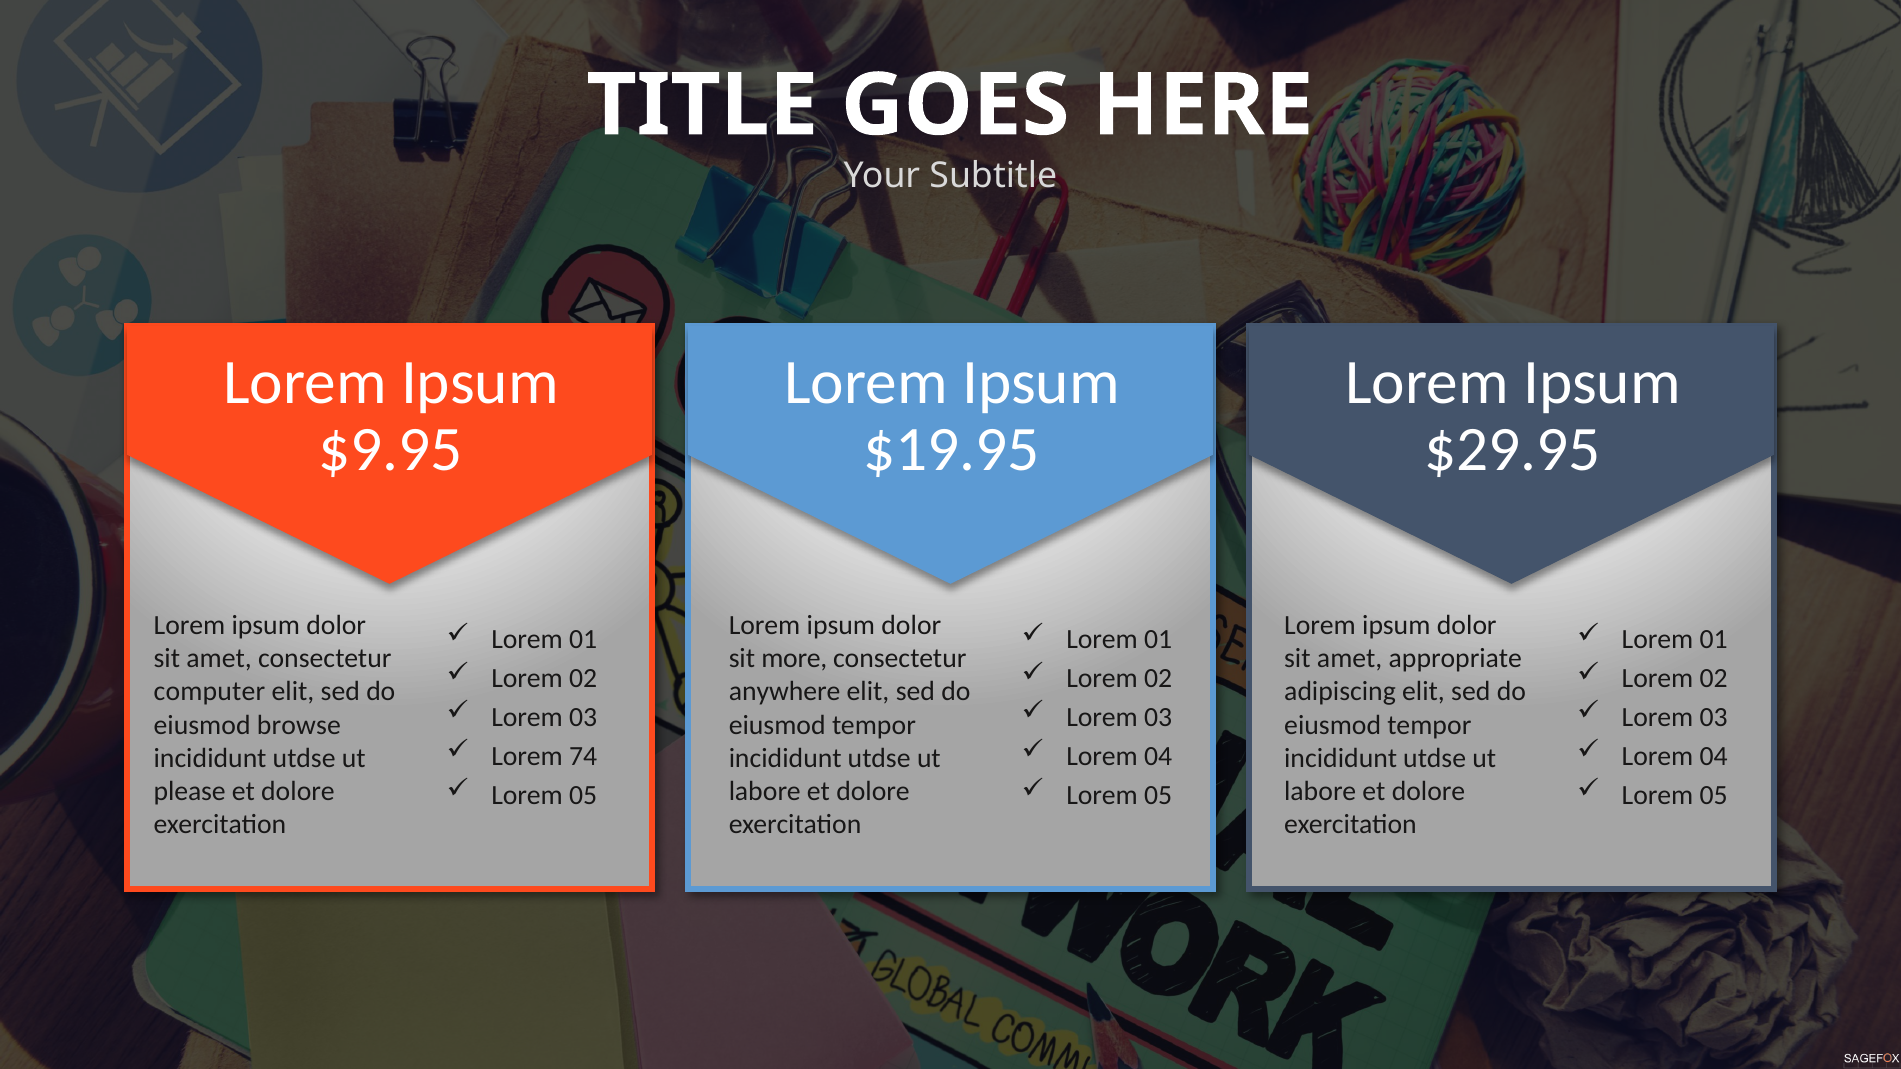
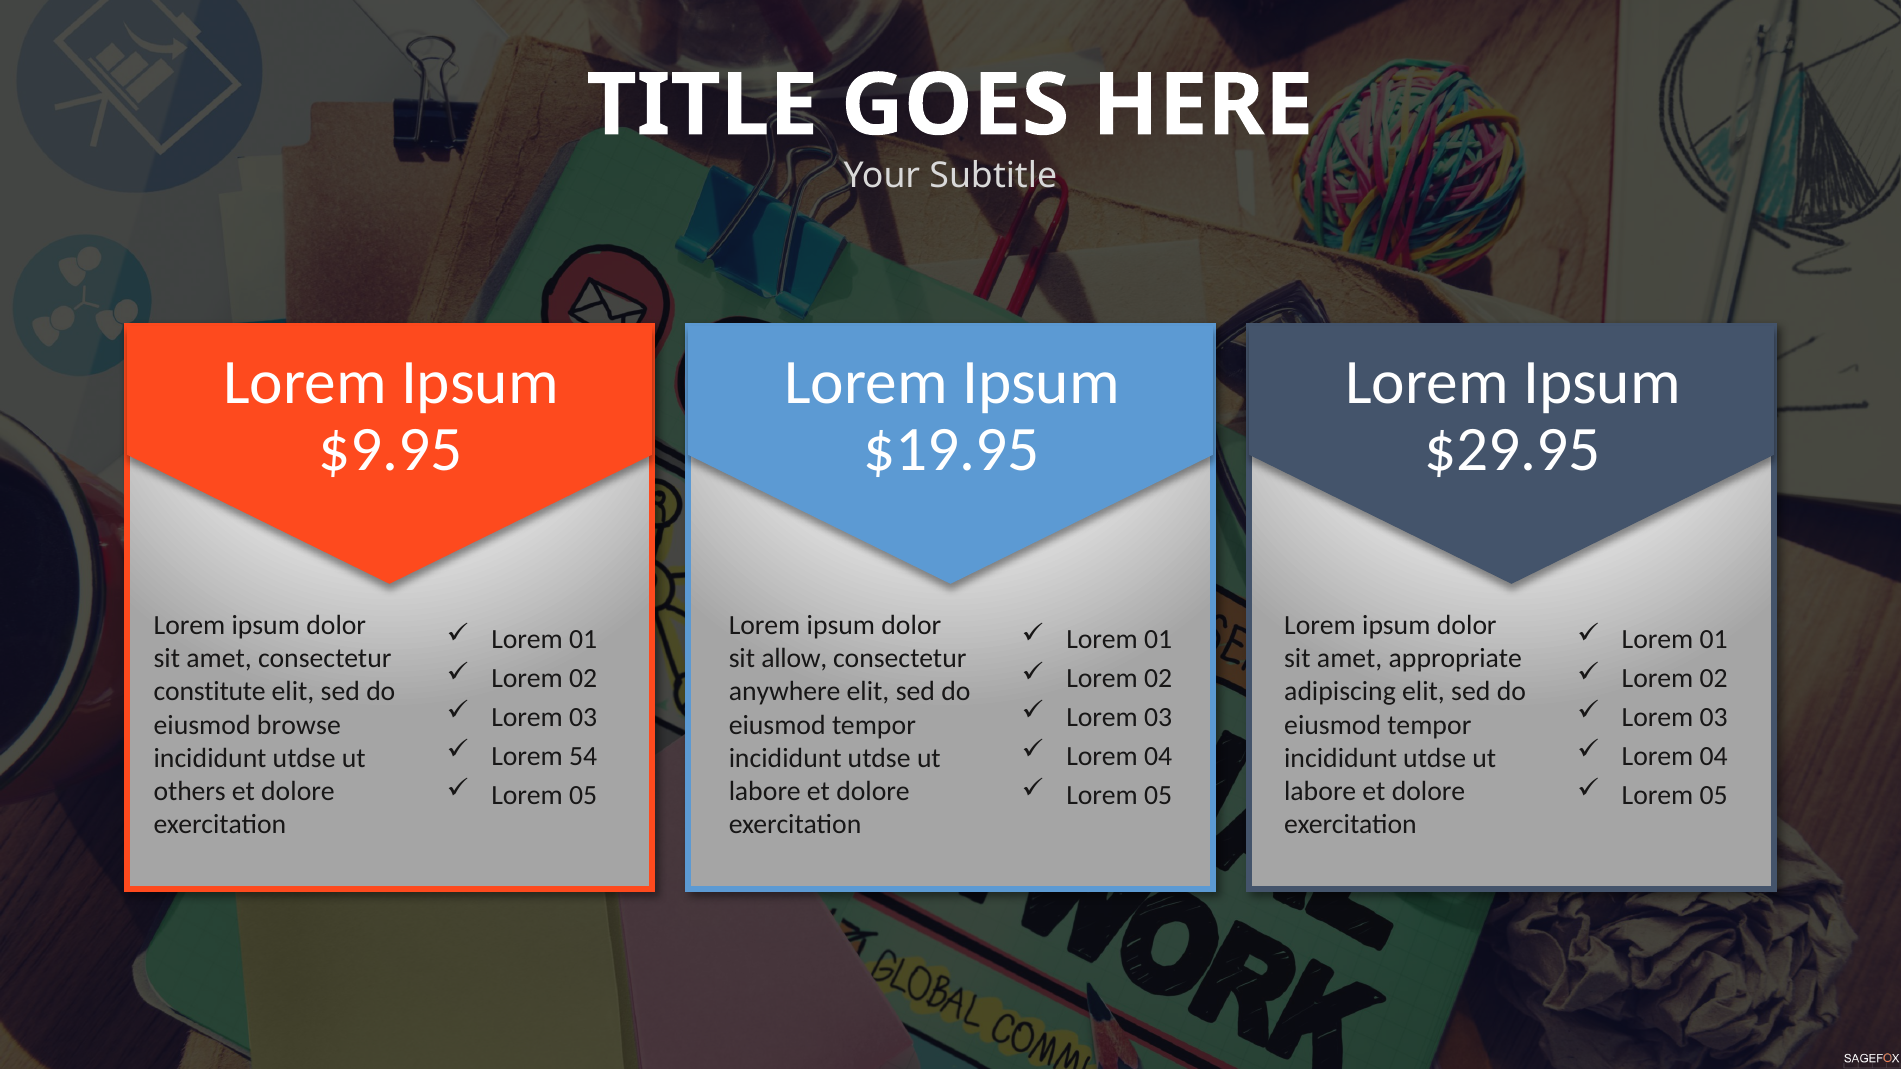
more: more -> allow (794, 659)
computer: computer -> constitute (210, 692)
74: 74 -> 54 (583, 756)
please: please -> others (190, 792)
